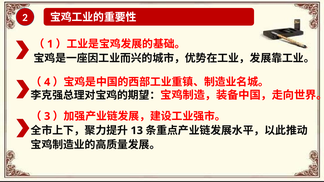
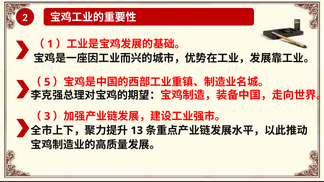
4: 4 -> 5 (47, 82)
